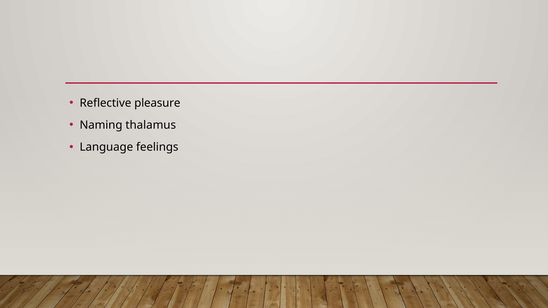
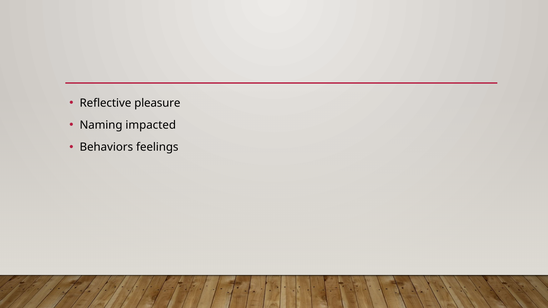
thalamus: thalamus -> impacted (151, 125)
Language: Language -> Behaviors (106, 147)
